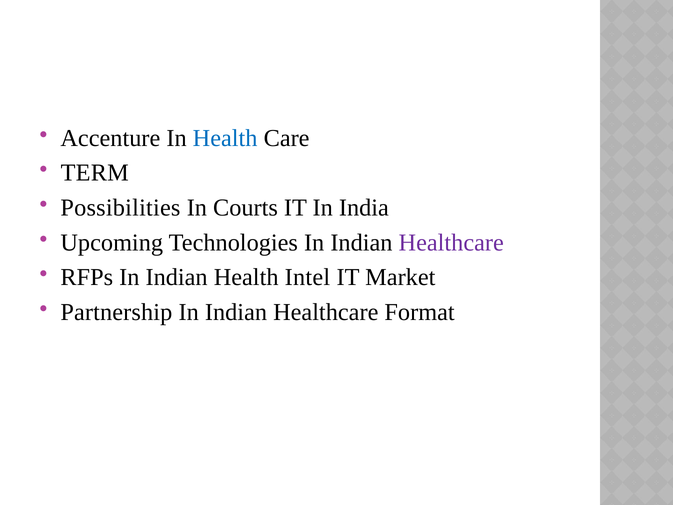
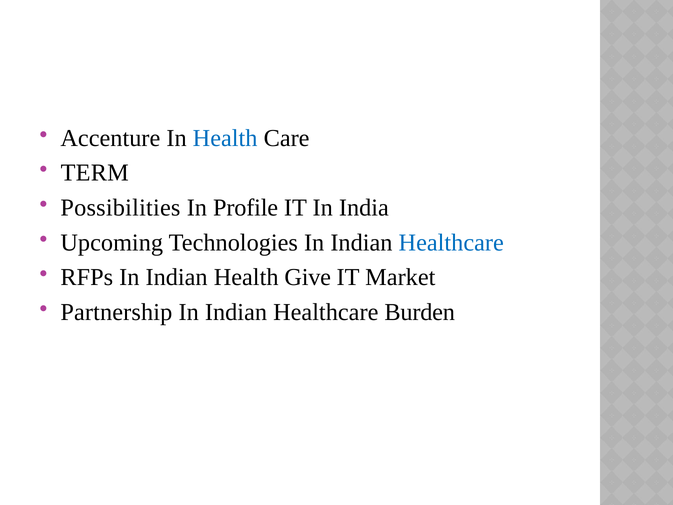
Courts: Courts -> Profile (246, 208)
Healthcare colour: purple -> blue (451, 242)
Intel: Intel -> Give (308, 277)
Format: Format -> Burden (420, 312)
